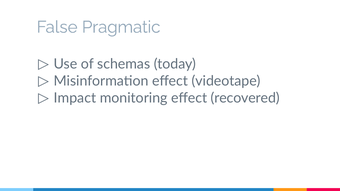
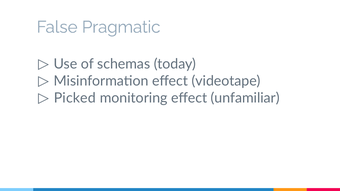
Impact: Impact -> Picked (75, 98)
recovered: recovered -> unfamiliar (245, 98)
